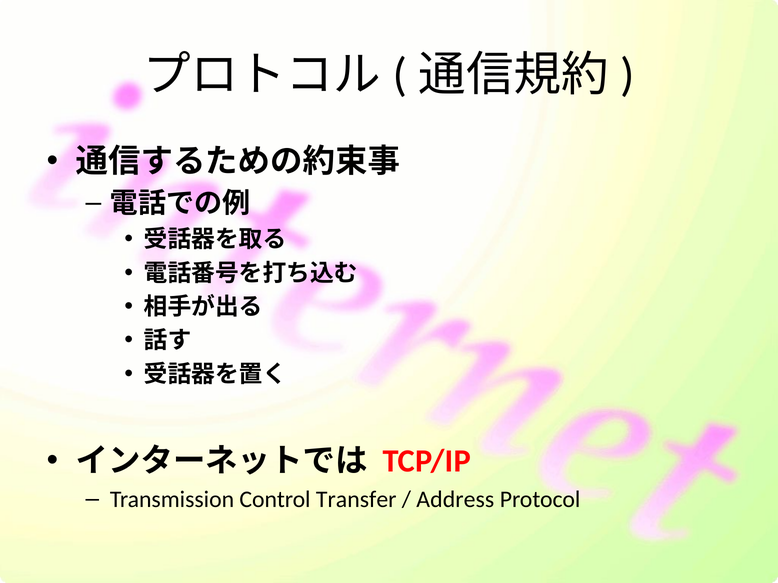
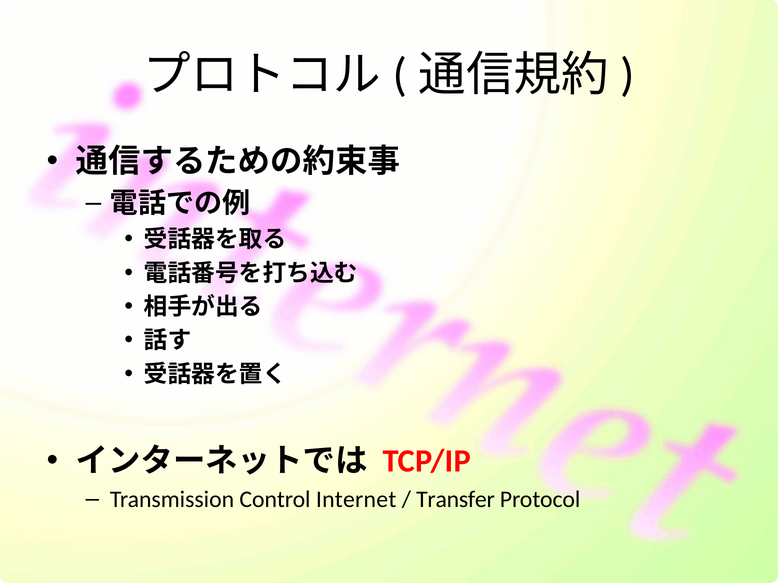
Transfer: Transfer -> Internet (356, 500)
Address: Address -> Transfer (455, 500)
